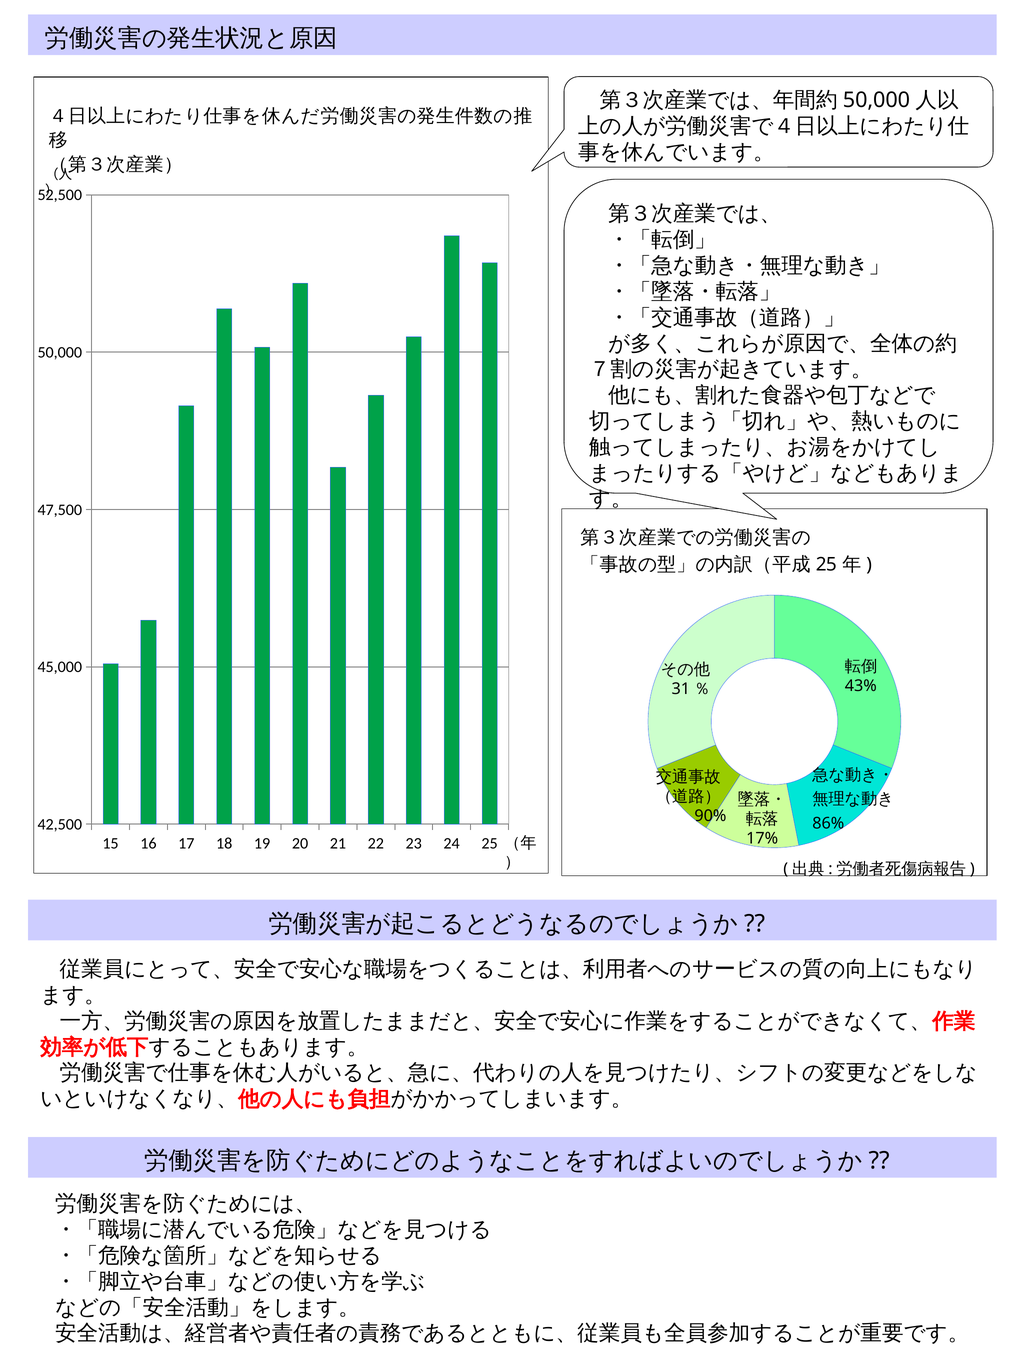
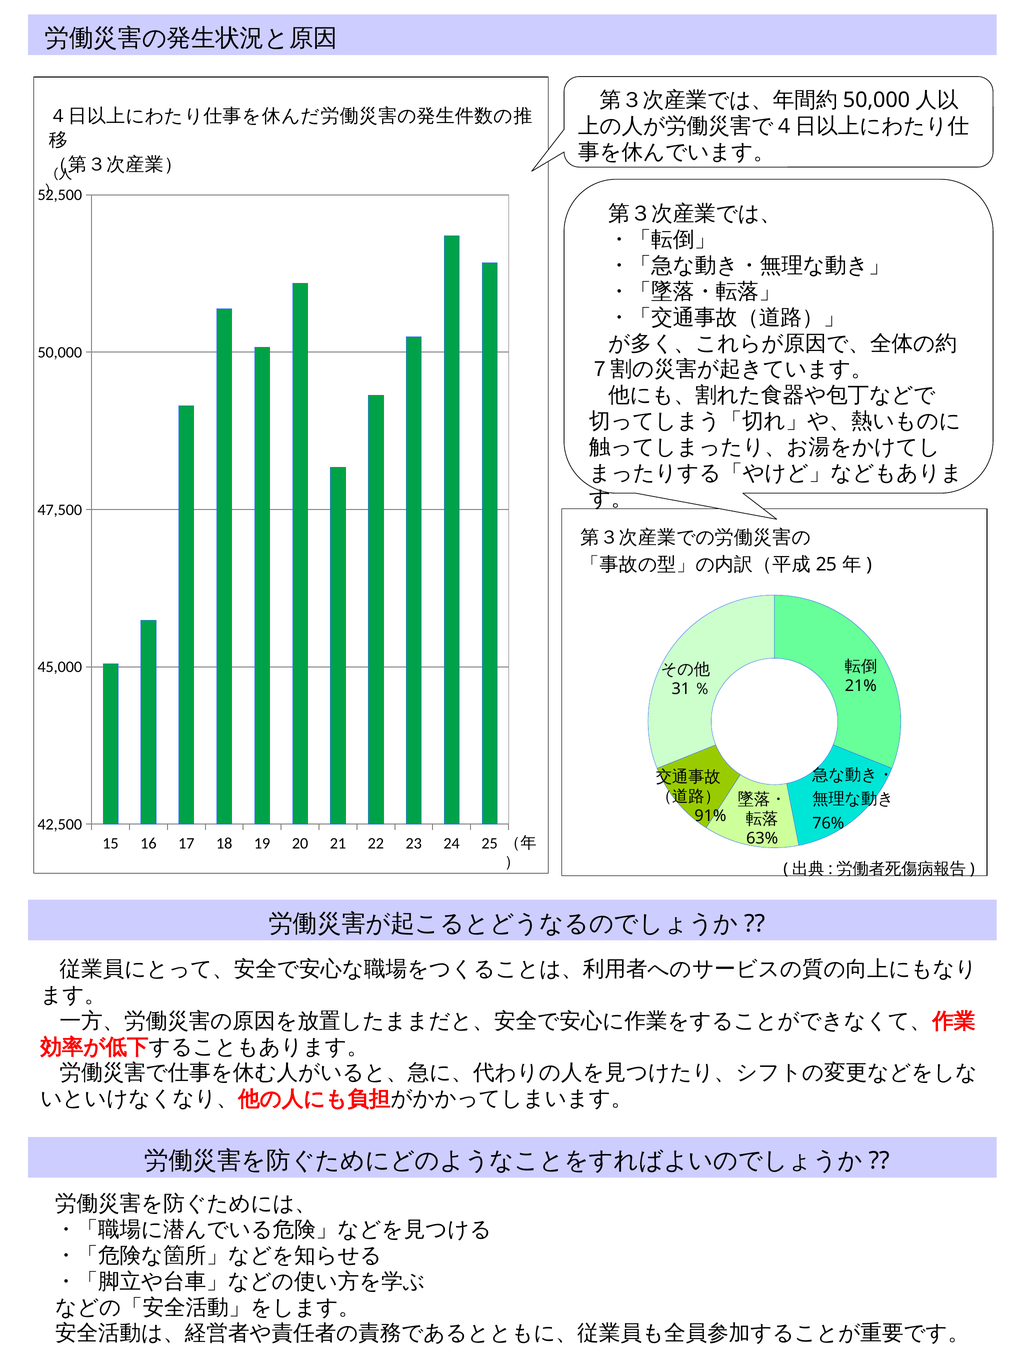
43%: 43% -> 21% (861, 686)
90%: 90% -> 91% (710, 816)
86%: 86% -> 76% (828, 824)
17%: 17% -> 63% (762, 839)
